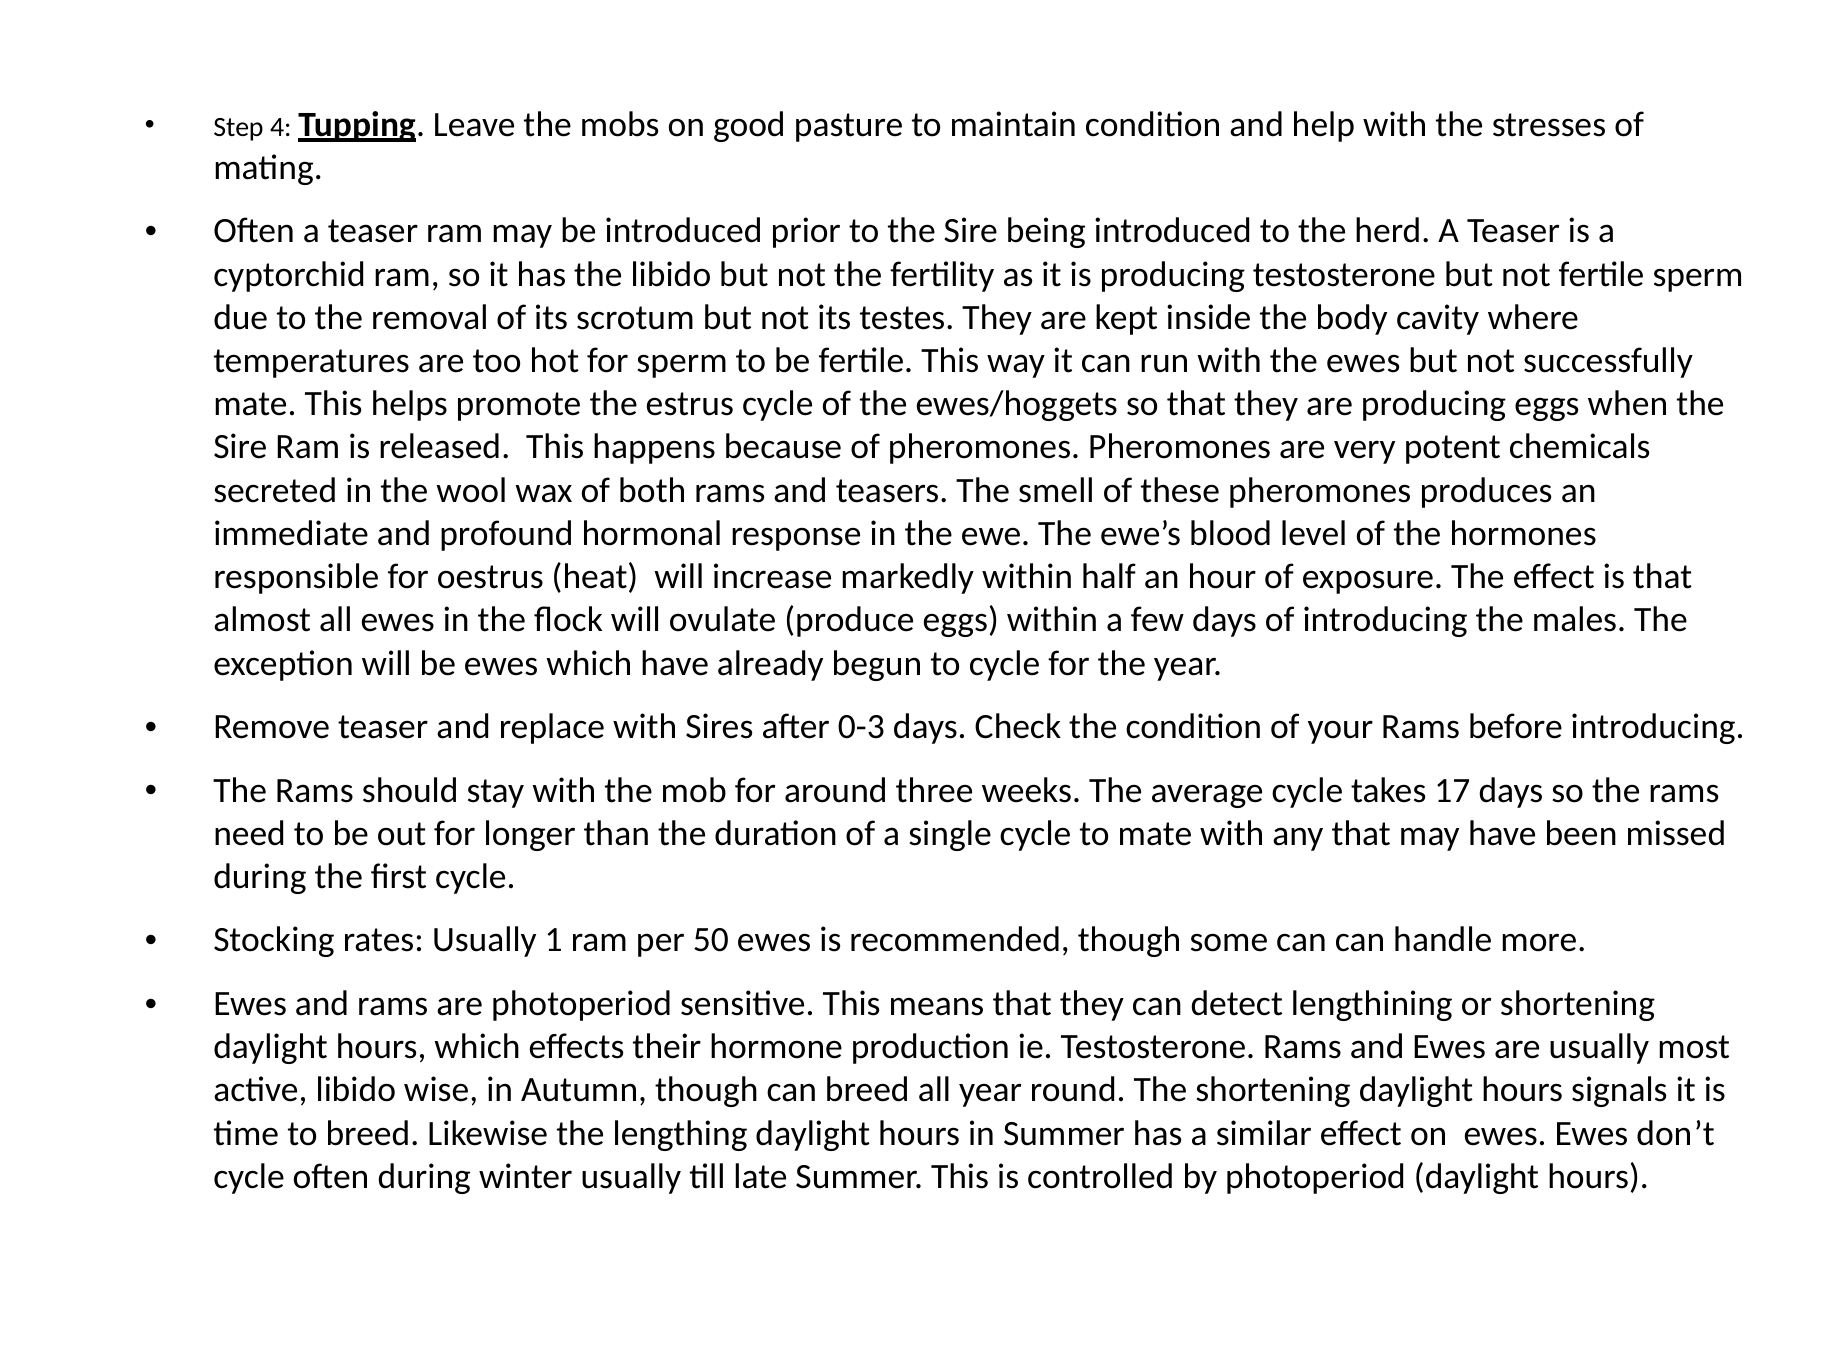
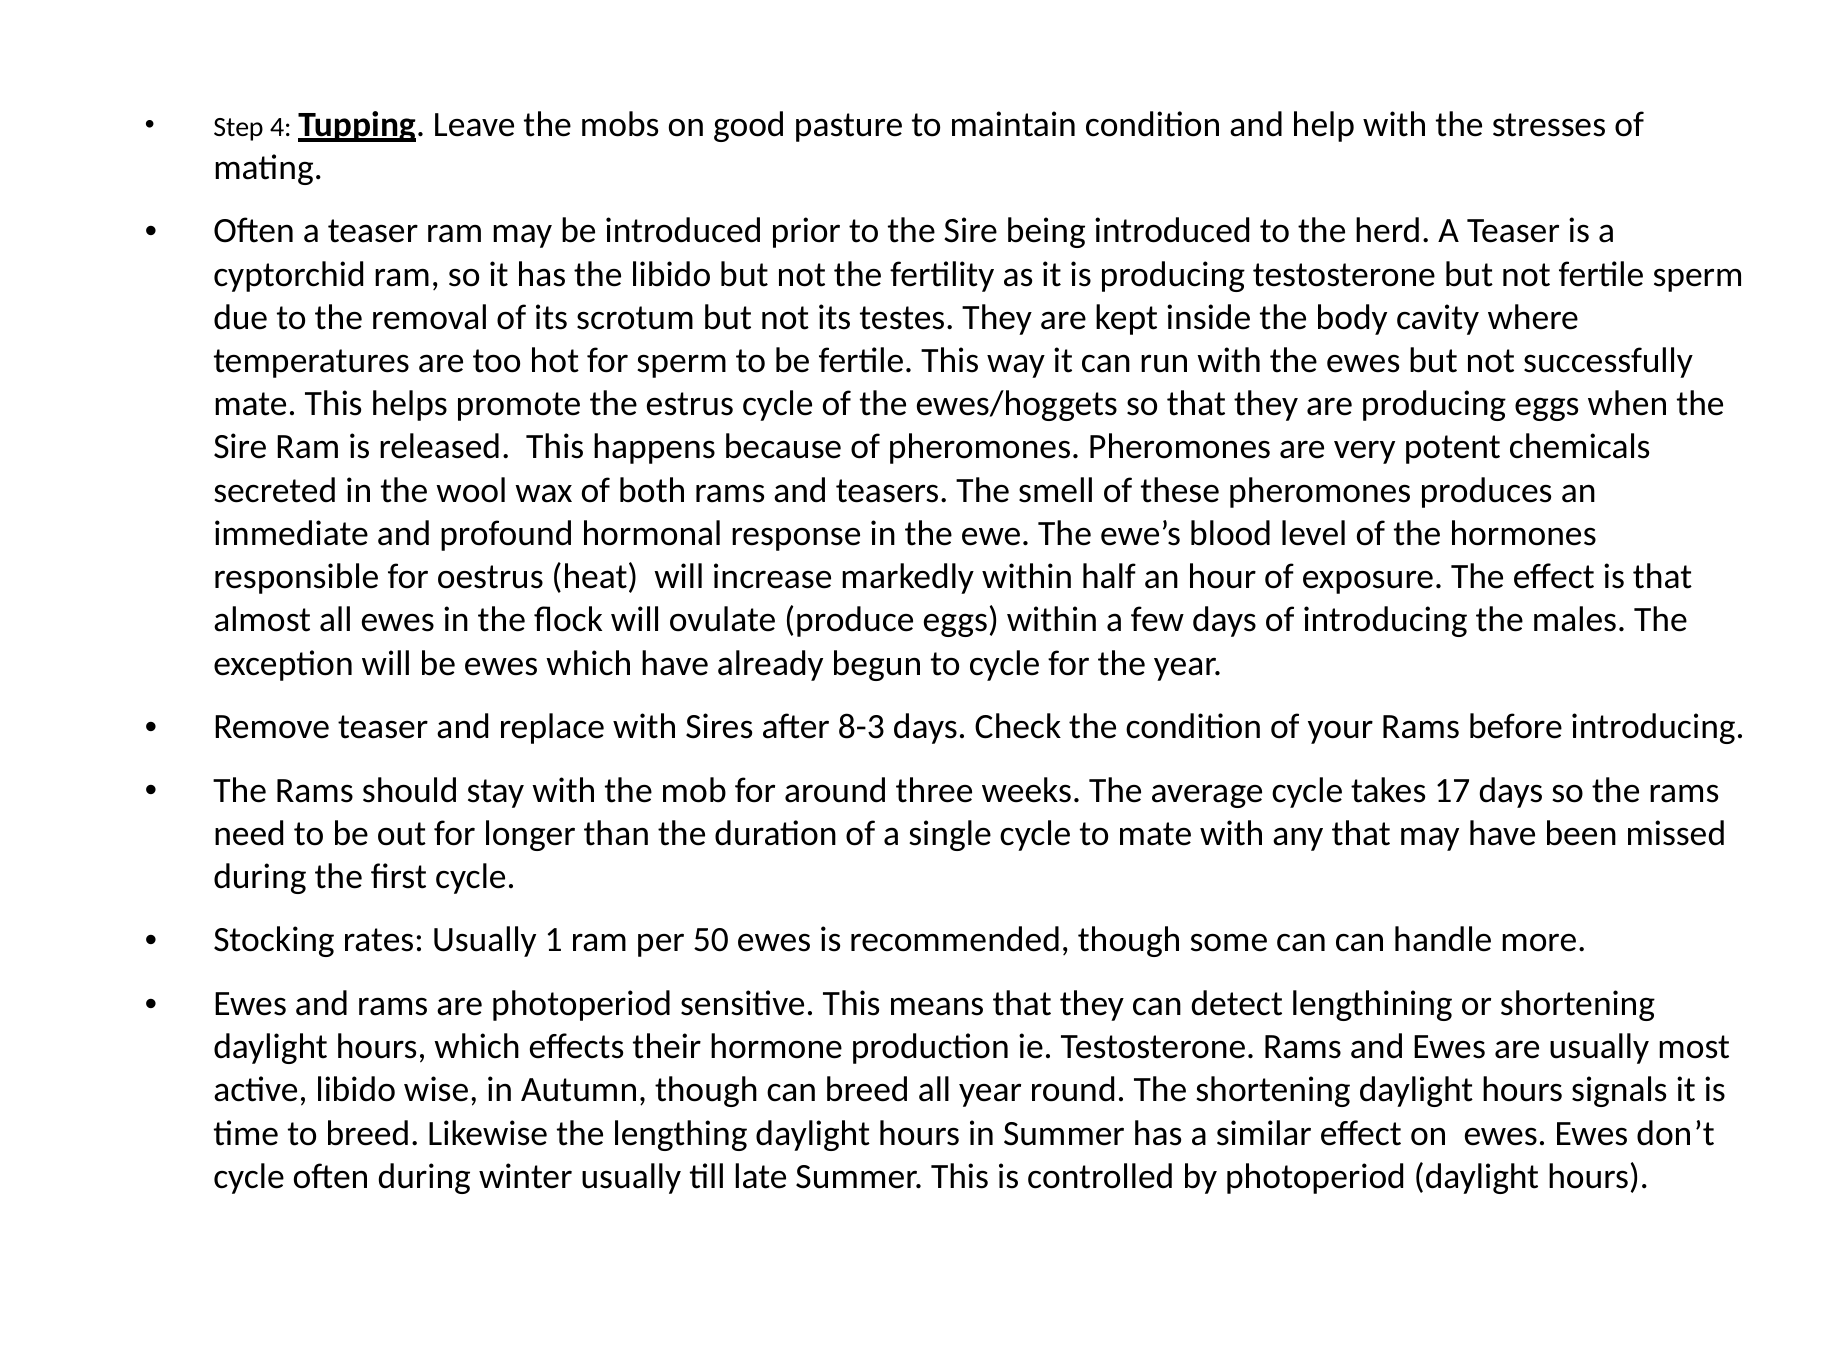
0-3: 0-3 -> 8-3 (861, 727)
